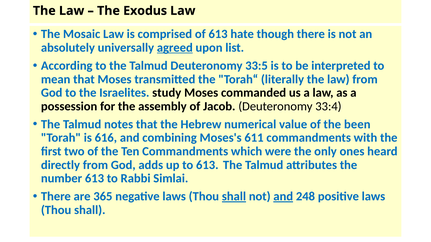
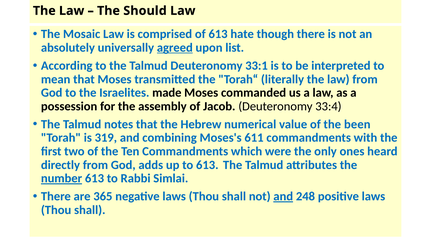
Exodus: Exodus -> Should (145, 11)
33:5: 33:5 -> 33:1 (257, 66)
study: study -> made (167, 93)
616: 616 -> 319 (106, 138)
number underline: none -> present (62, 179)
shall underline: present -> none (234, 197)
